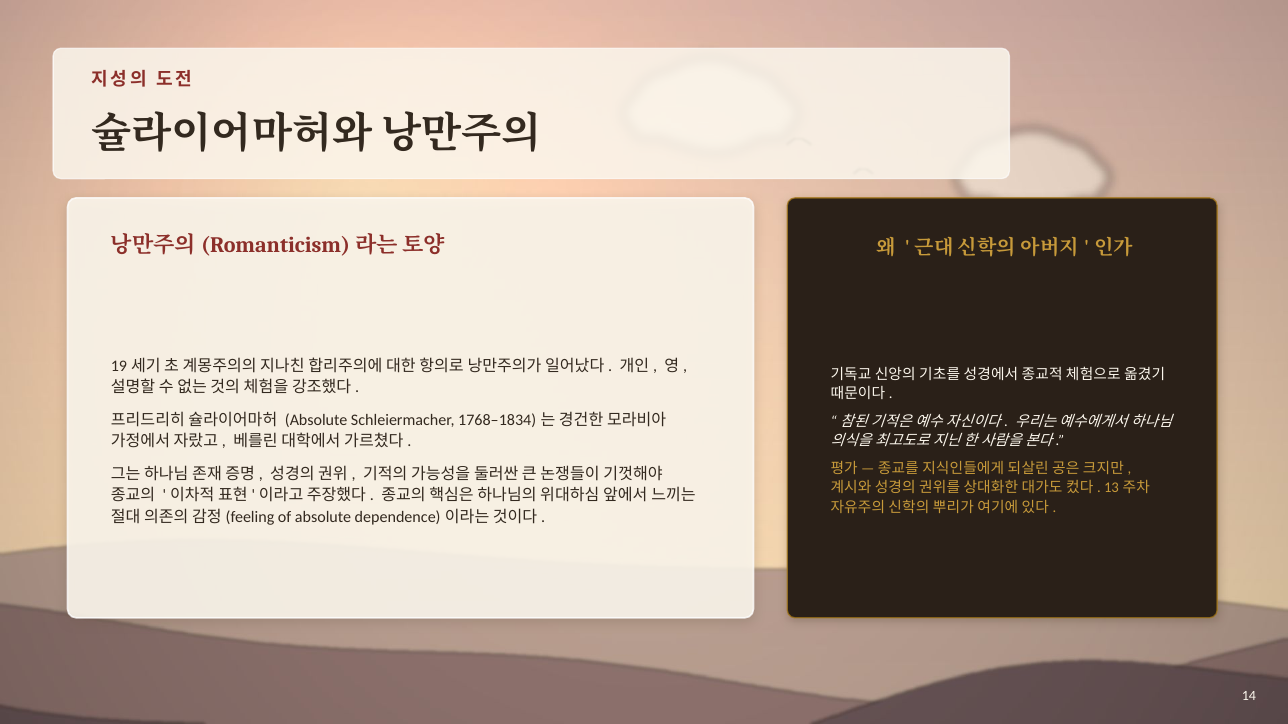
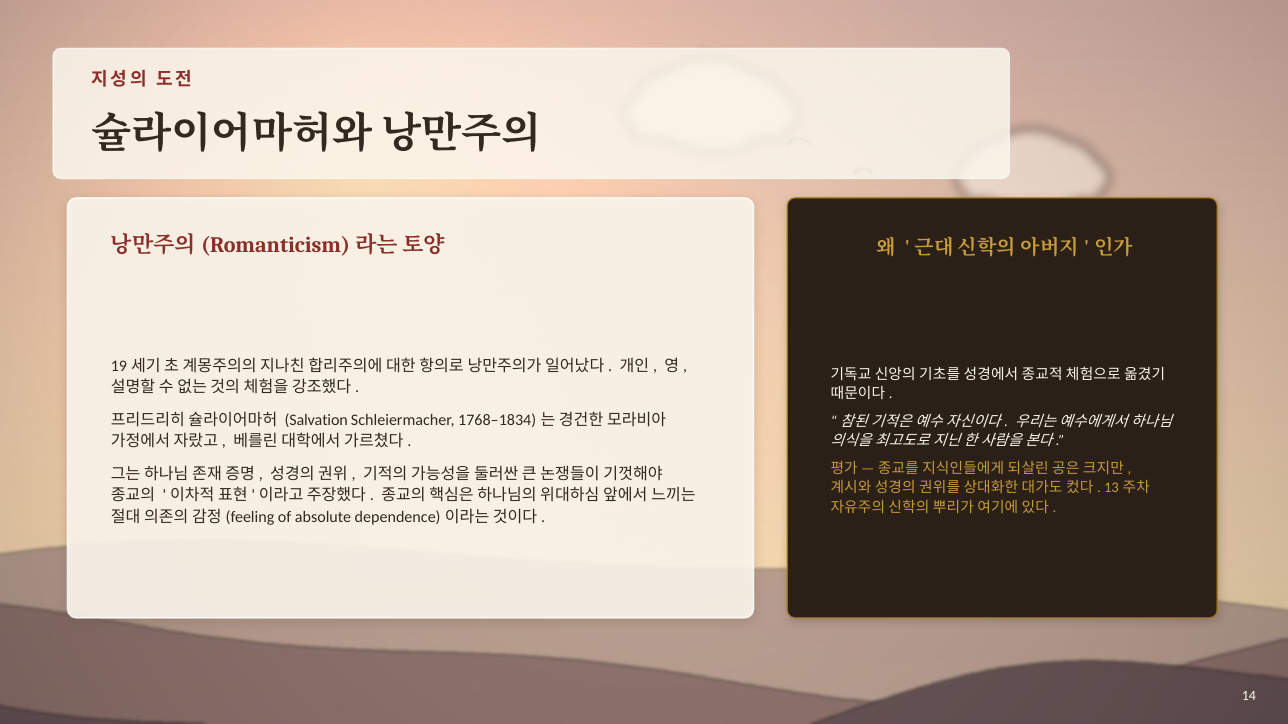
Absolute: Absolute -> Salvation (316, 420)
